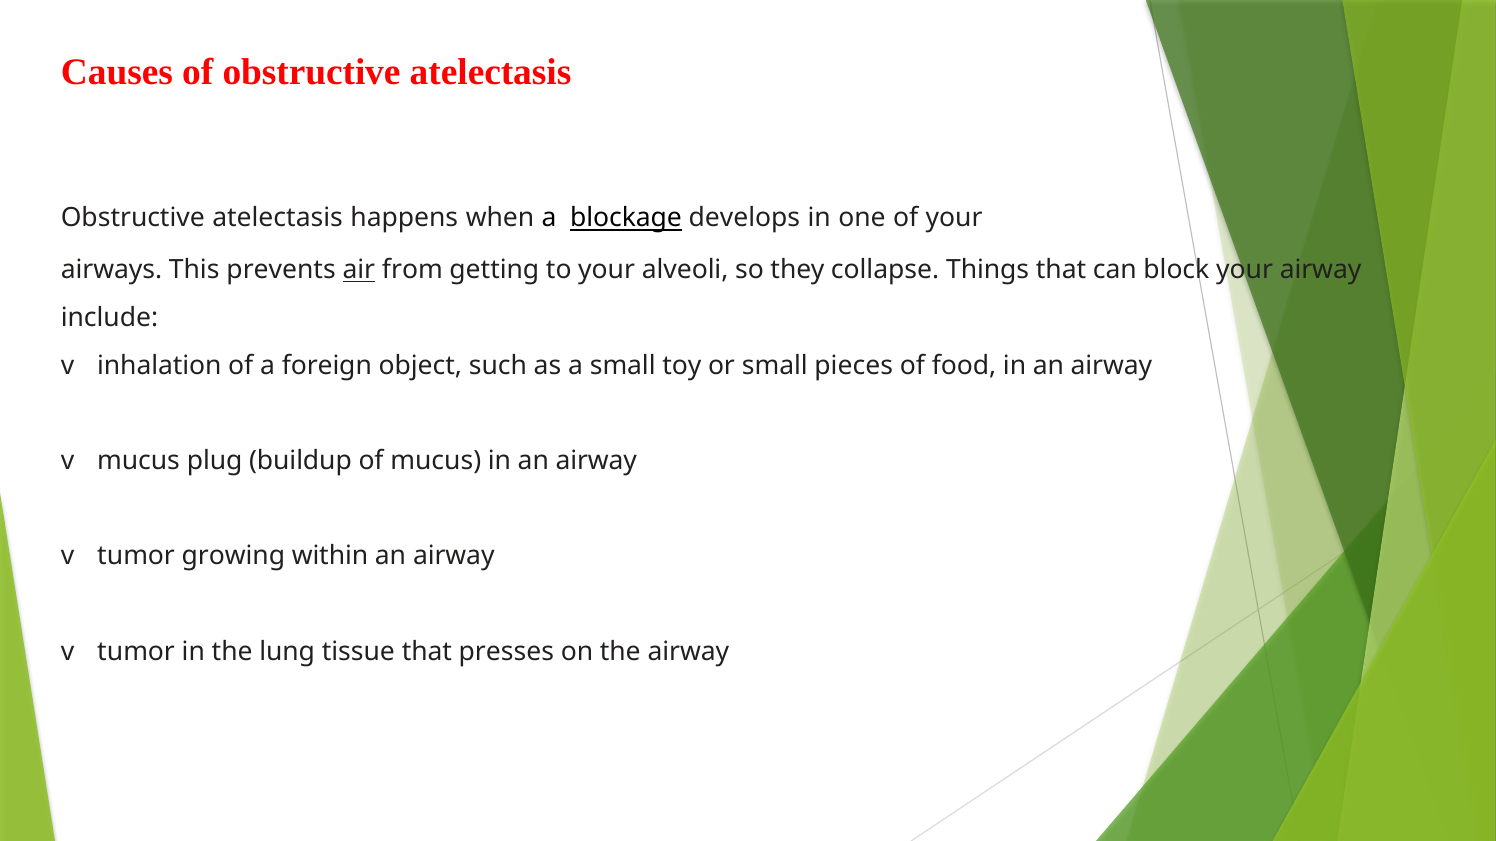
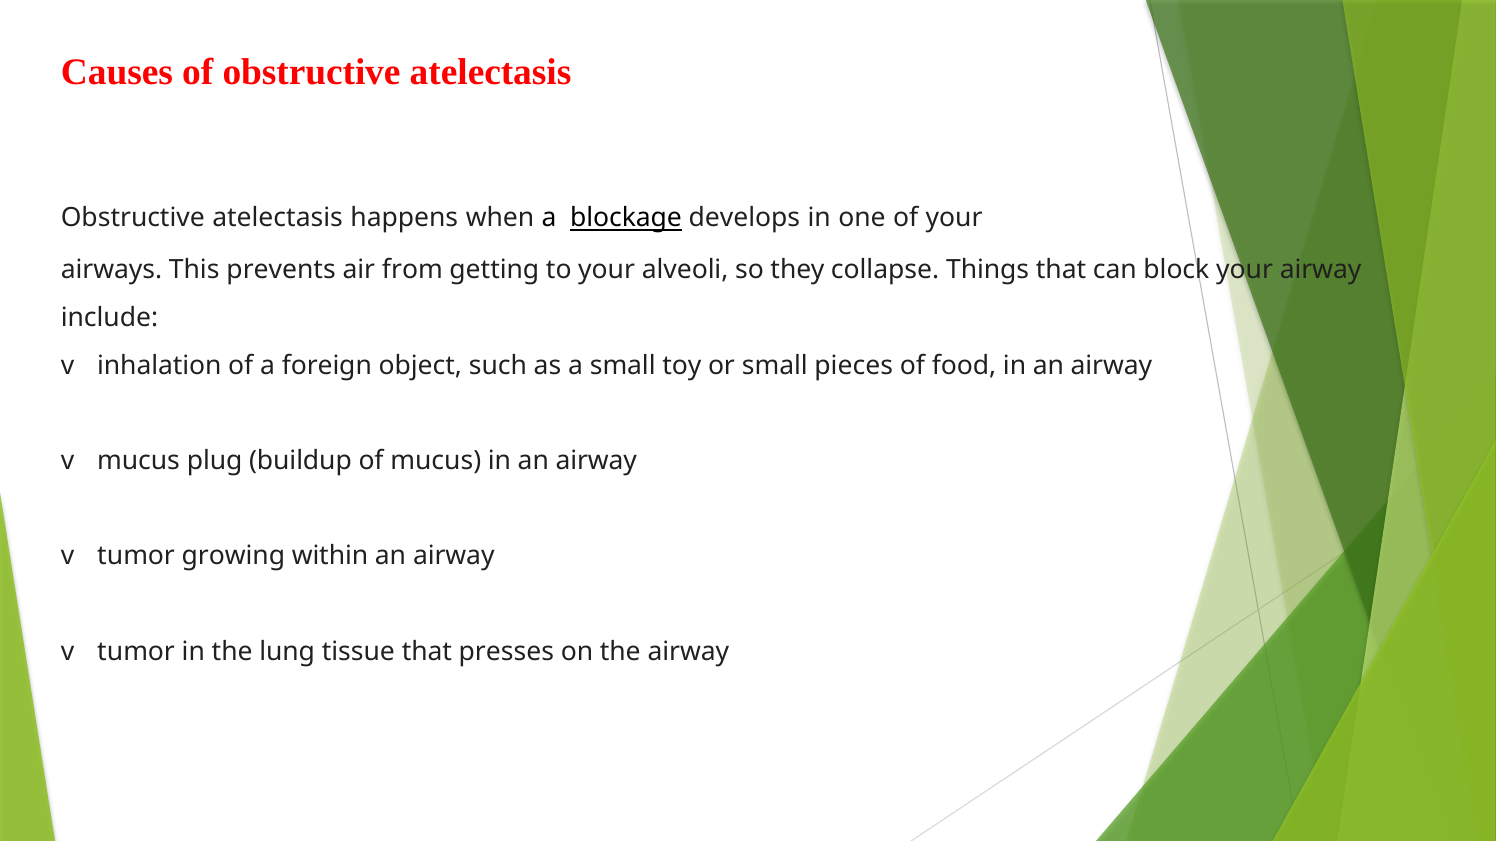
air underline: present -> none (359, 270)
